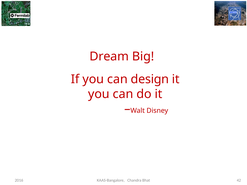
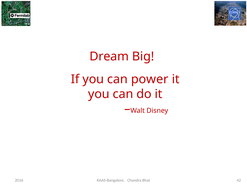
design: design -> power (150, 79)
